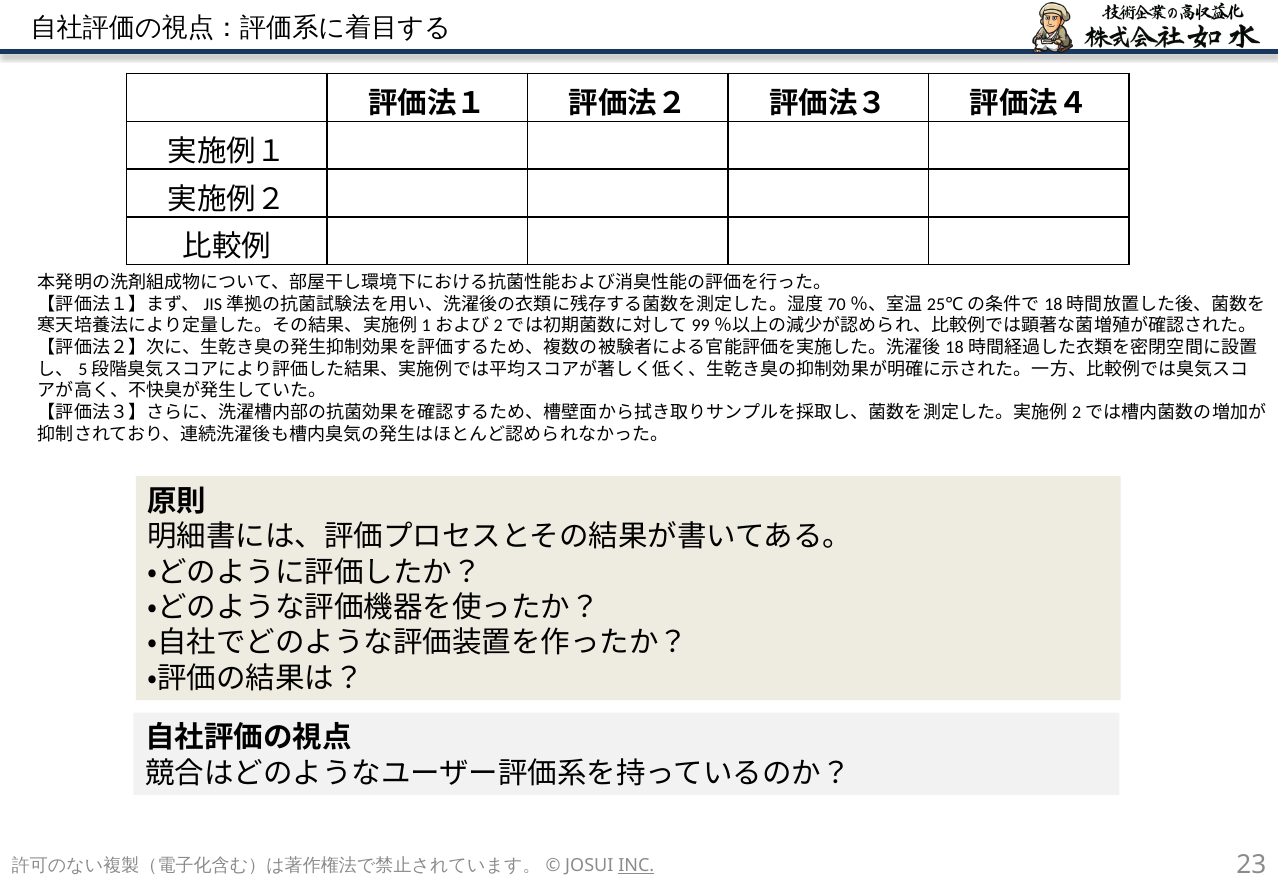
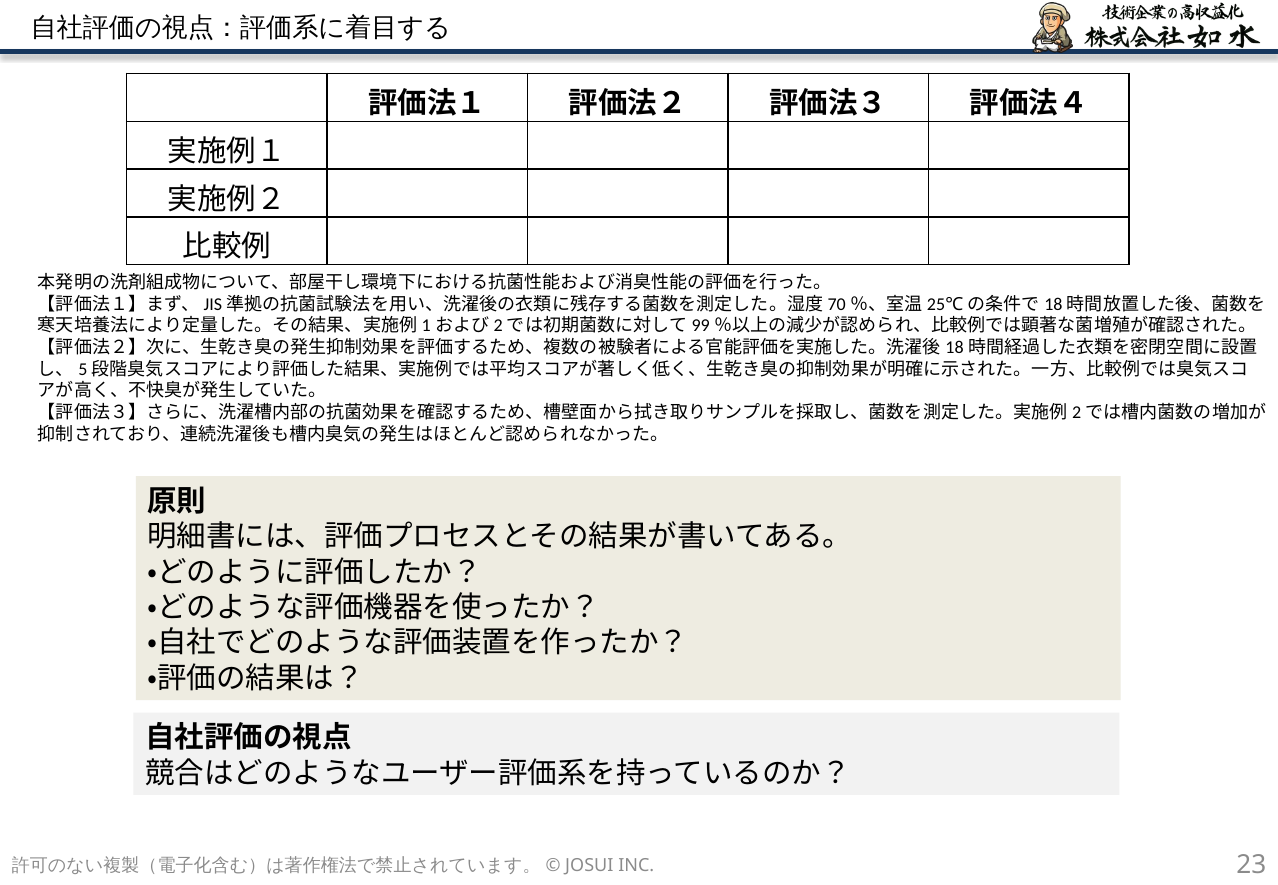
INC underline: present -> none (636, 865)
